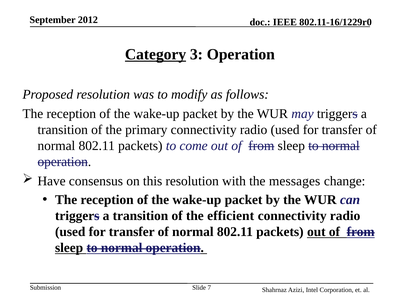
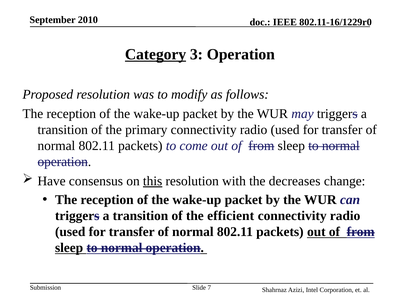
2012: 2012 -> 2010 (88, 20)
this underline: none -> present (153, 181)
messages: messages -> decreases (295, 181)
